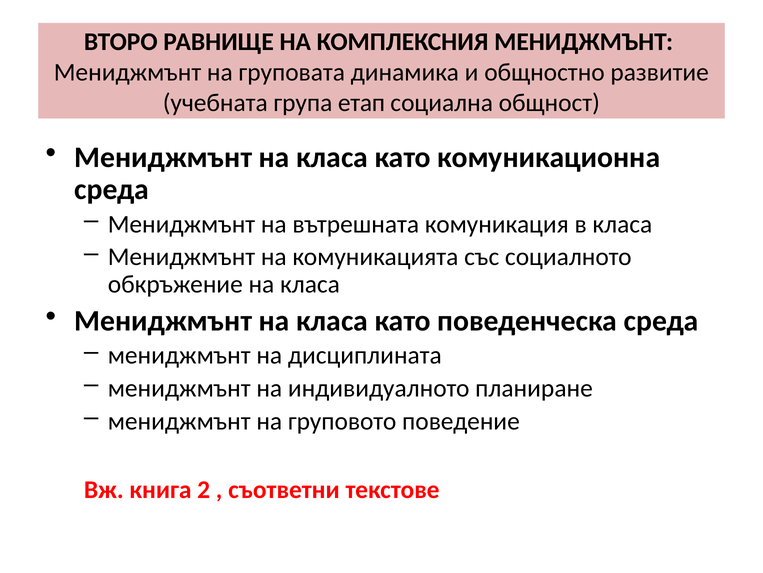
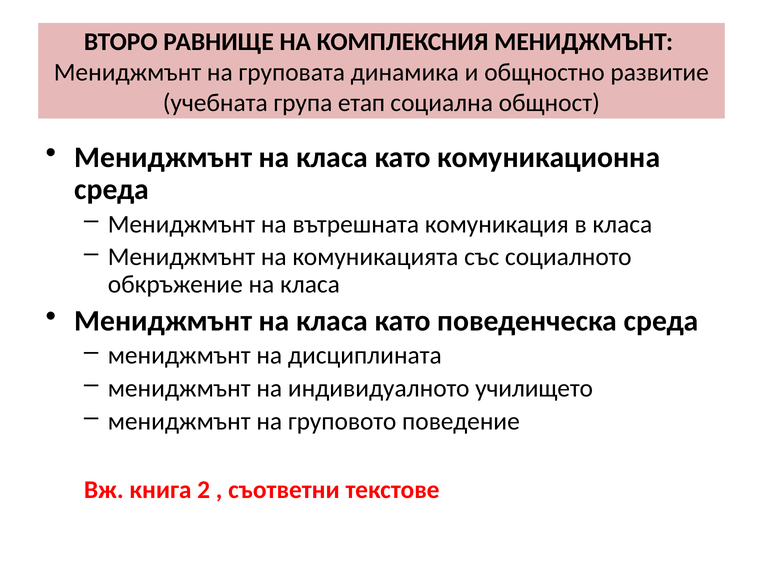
планиране: планиране -> училището (534, 388)
